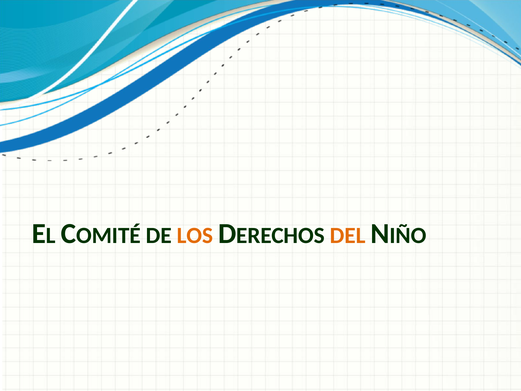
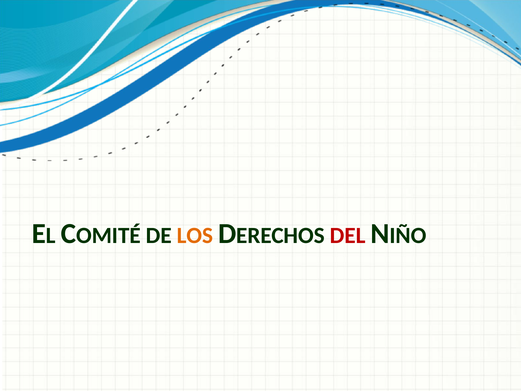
DEL colour: orange -> red (348, 235)
